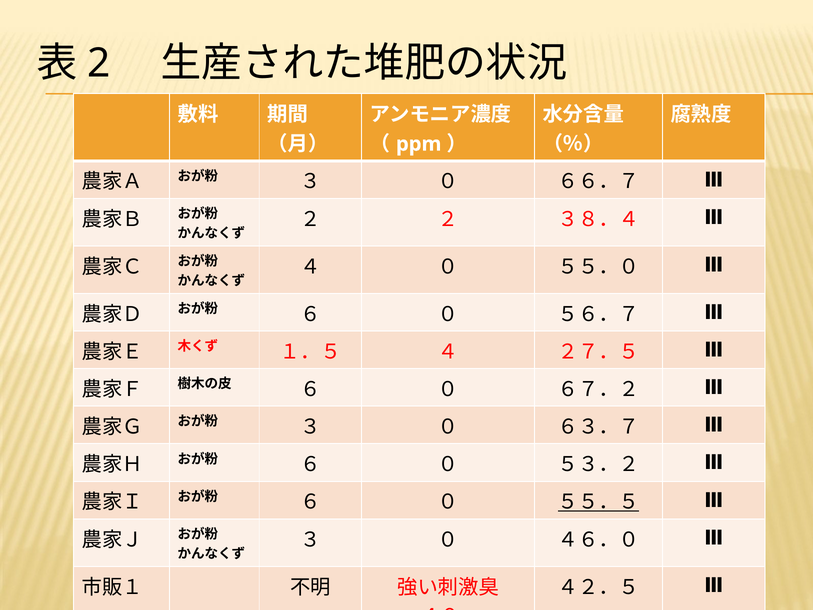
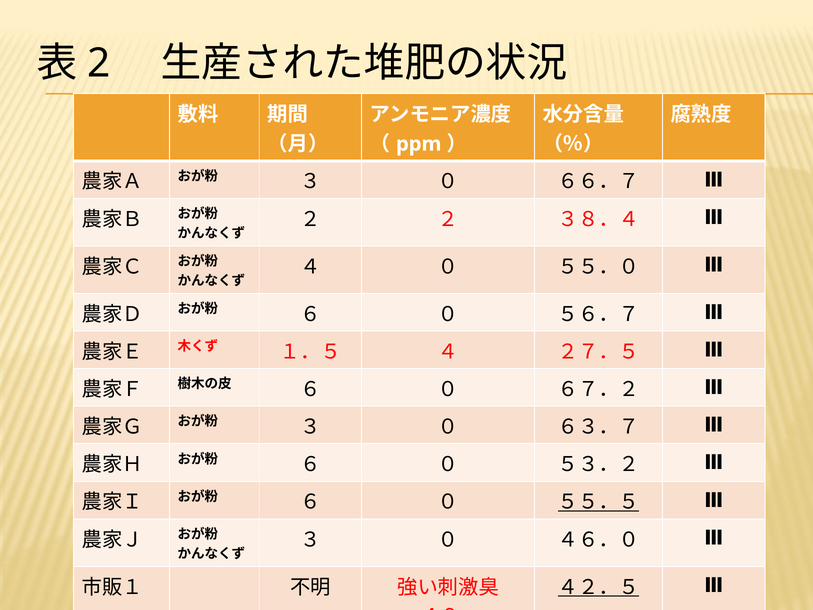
４２．５ underline: none -> present (599, 587)
